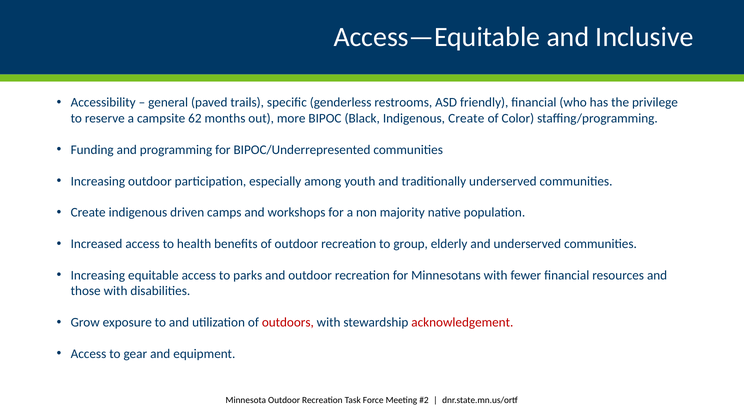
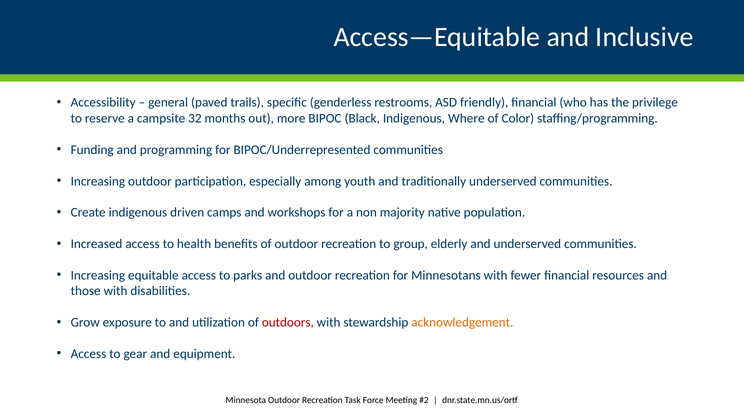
62: 62 -> 32 (195, 118)
Indigenous Create: Create -> Where (466, 118)
acknowledgement colour: red -> orange (462, 322)
